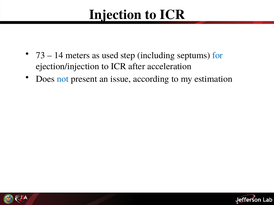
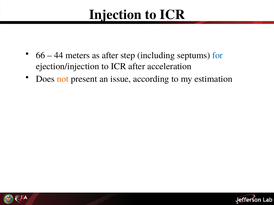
73: 73 -> 66 (40, 55)
14: 14 -> 44 (59, 55)
as used: used -> after (110, 55)
not colour: blue -> orange (63, 79)
